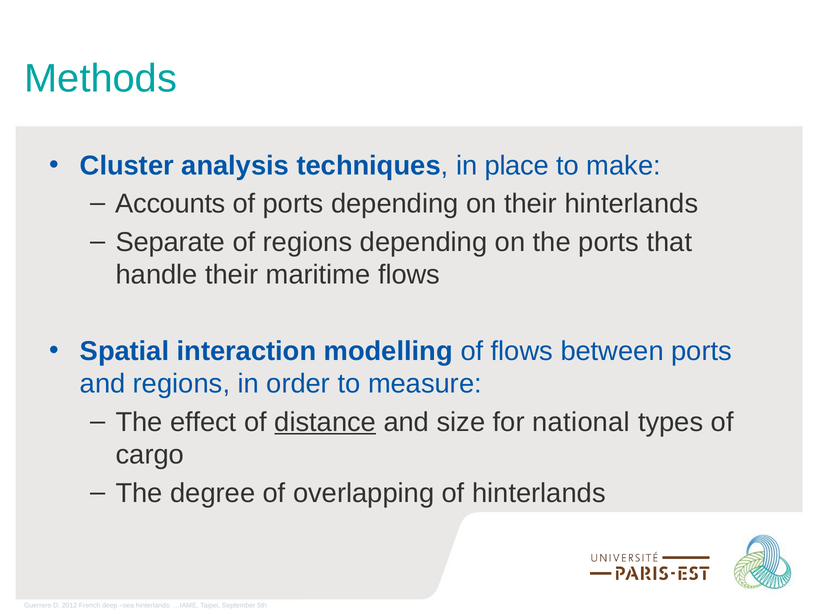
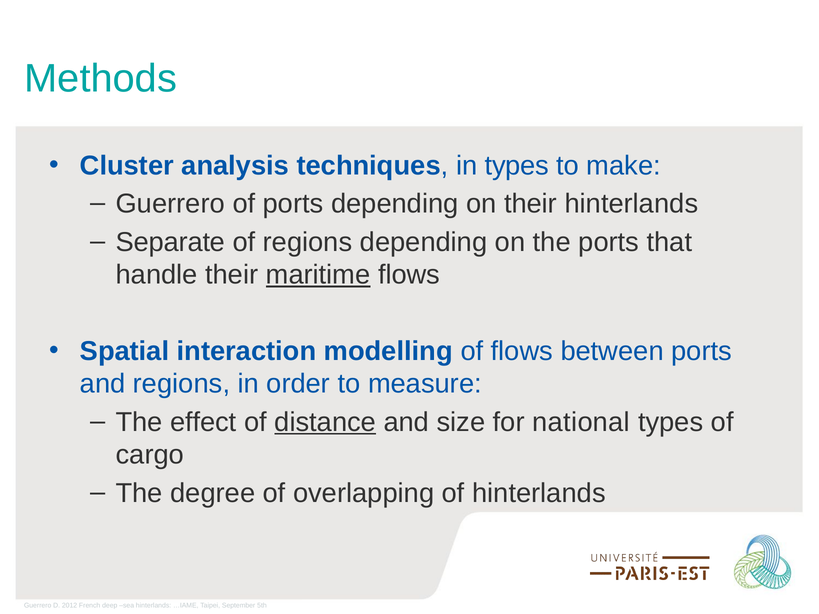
in place: place -> types (517, 166)
Accounts: Accounts -> Guerrero (170, 204)
maritime underline: none -> present (318, 275)
